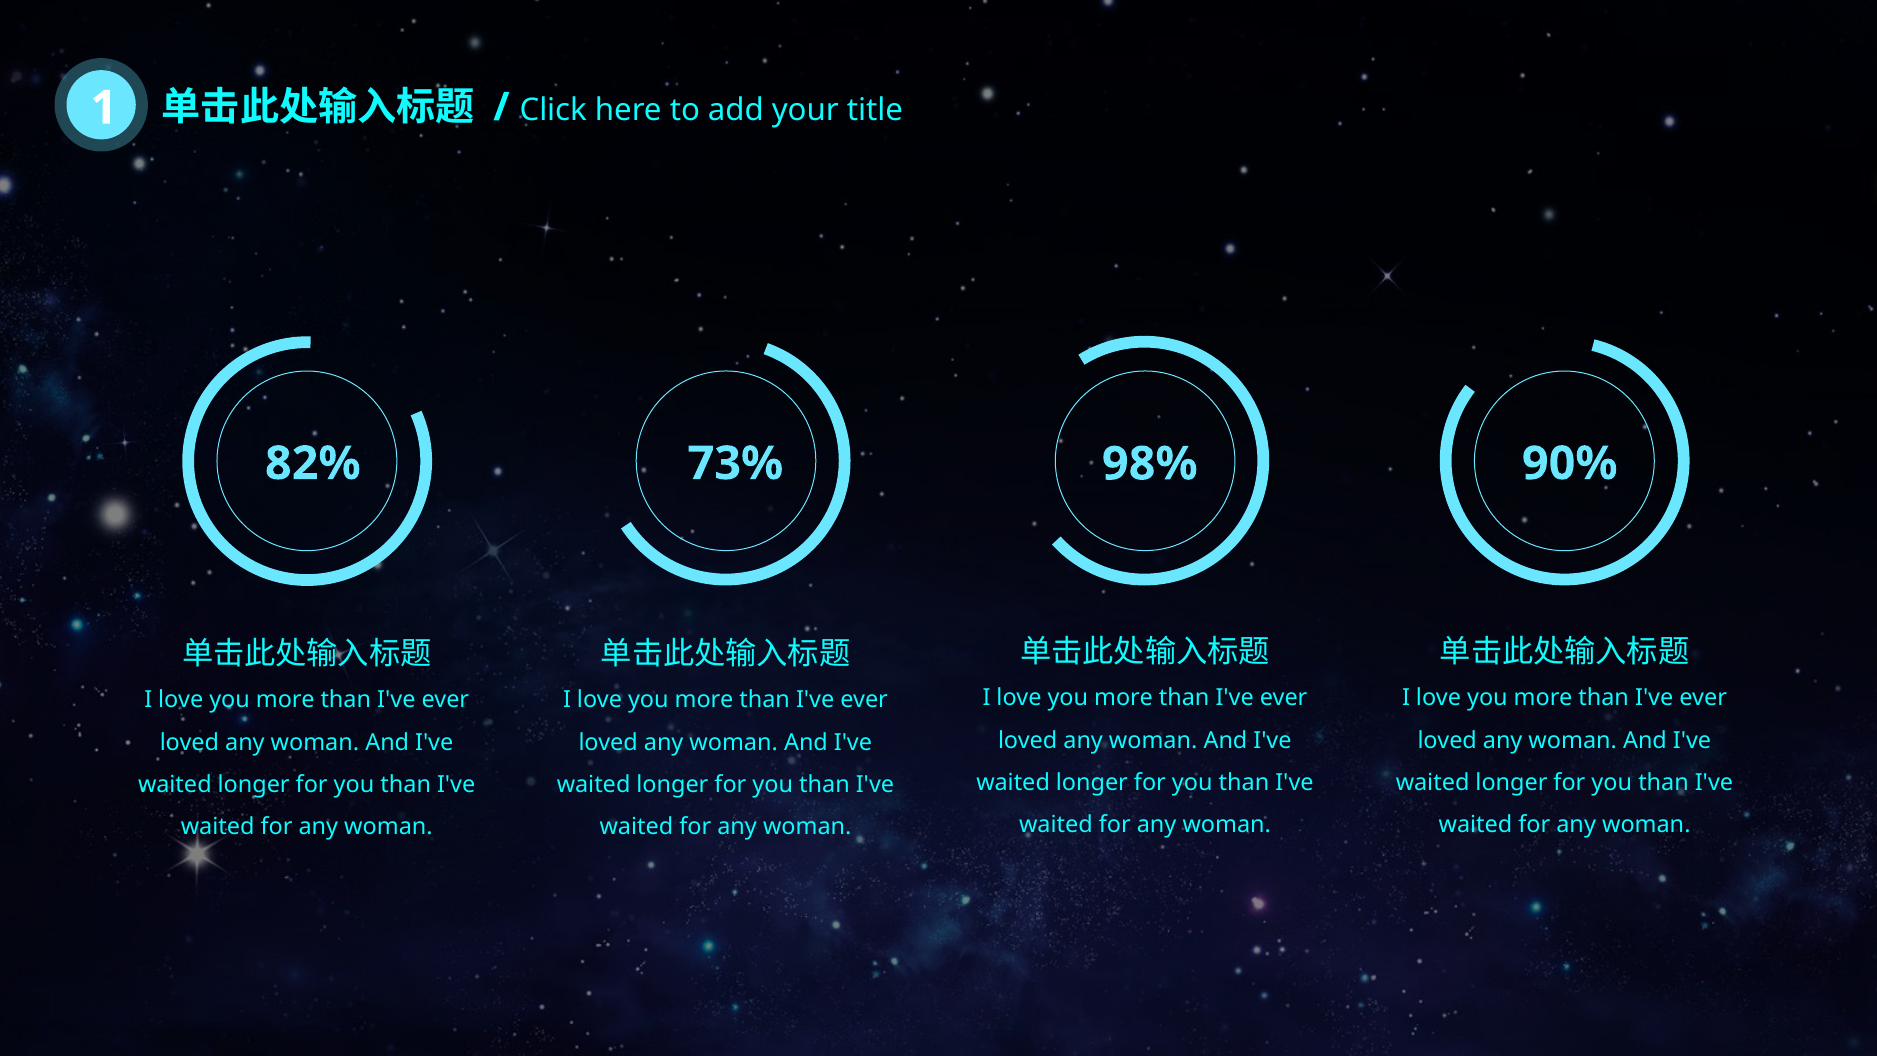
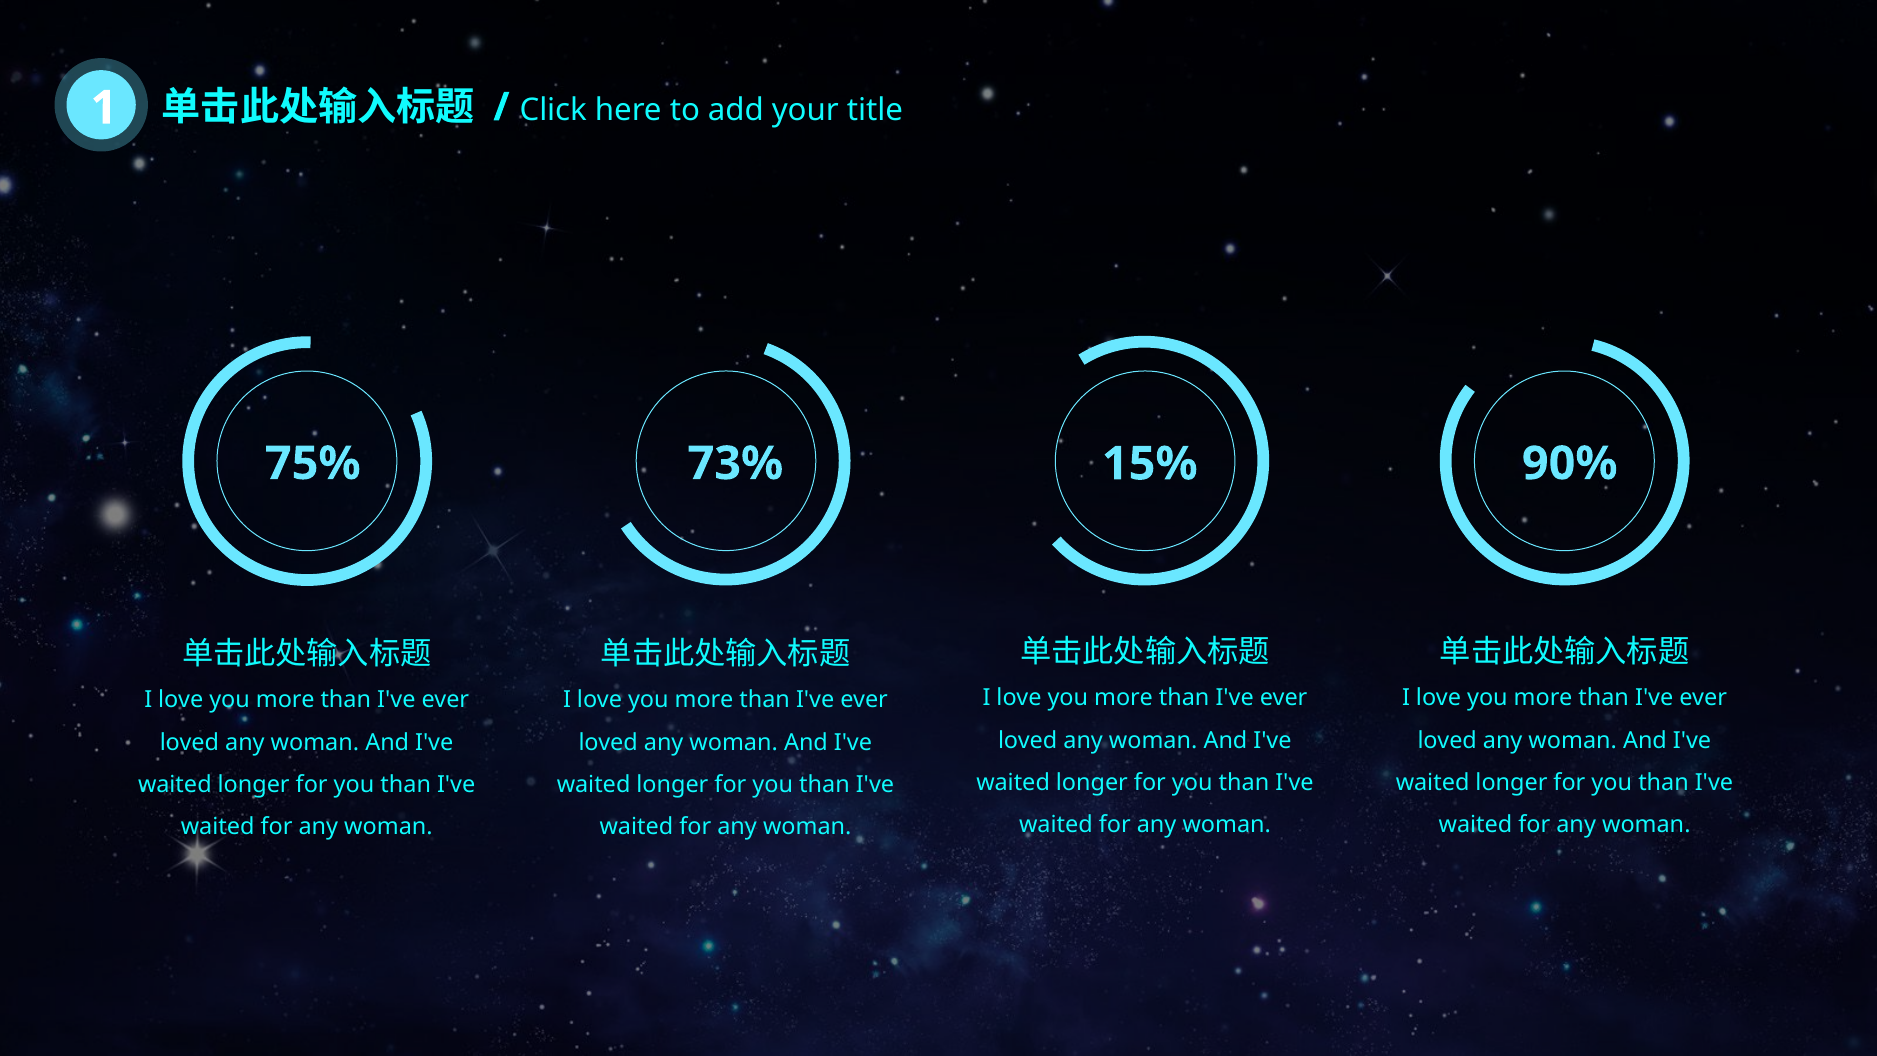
82%: 82% -> 75% (313, 464)
98%: 98% -> 15% (1150, 464)
